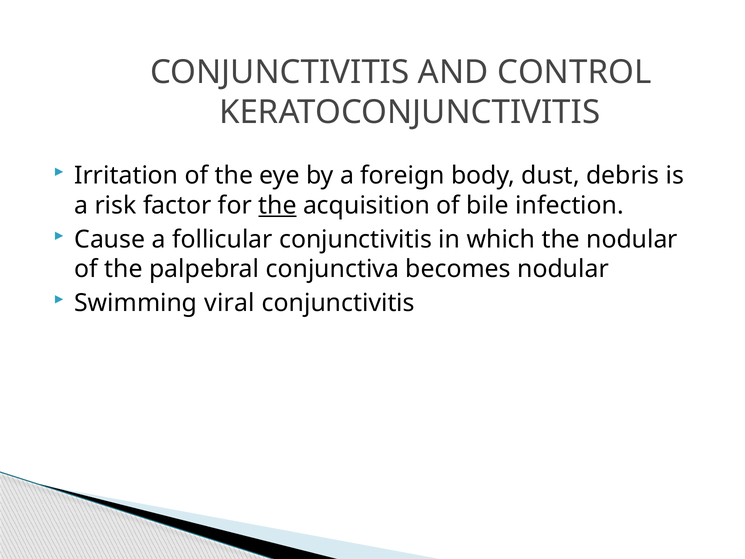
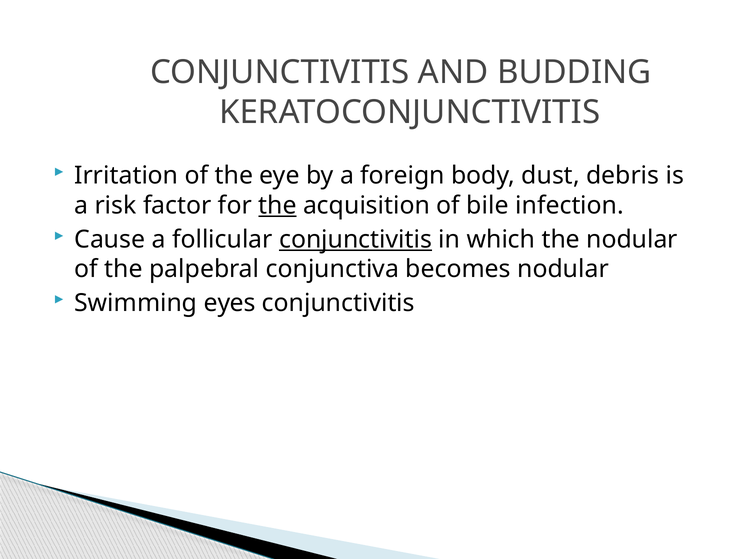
CONTROL: CONTROL -> BUDDING (574, 72)
conjunctivitis underline: none -> present (356, 239)
viral: viral -> eyes (230, 303)
